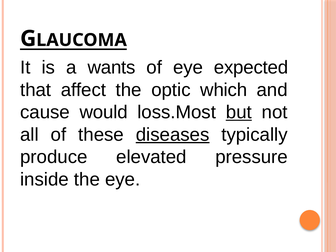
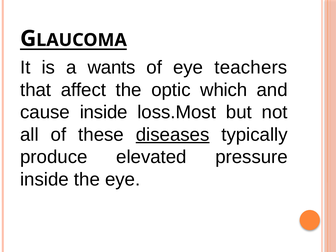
expected: expected -> teachers (251, 67)
cause would: would -> inside (104, 112)
but underline: present -> none (239, 112)
